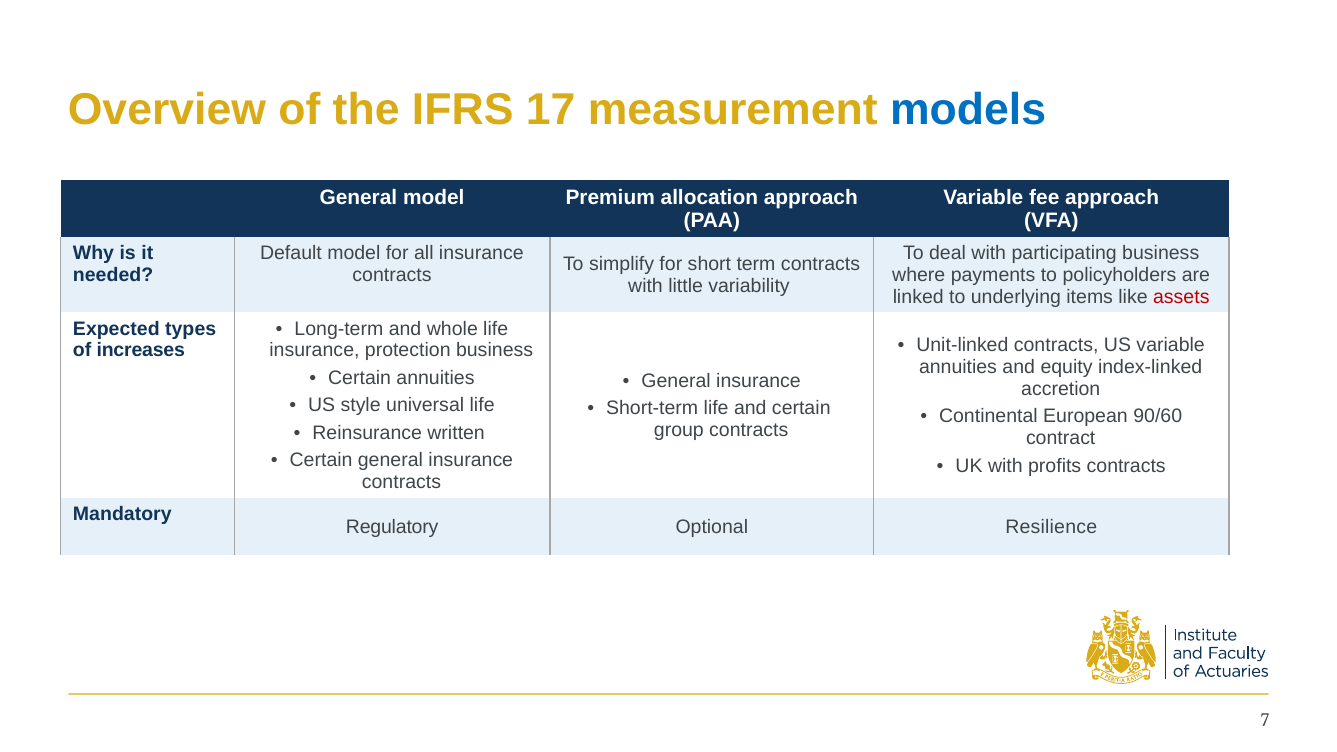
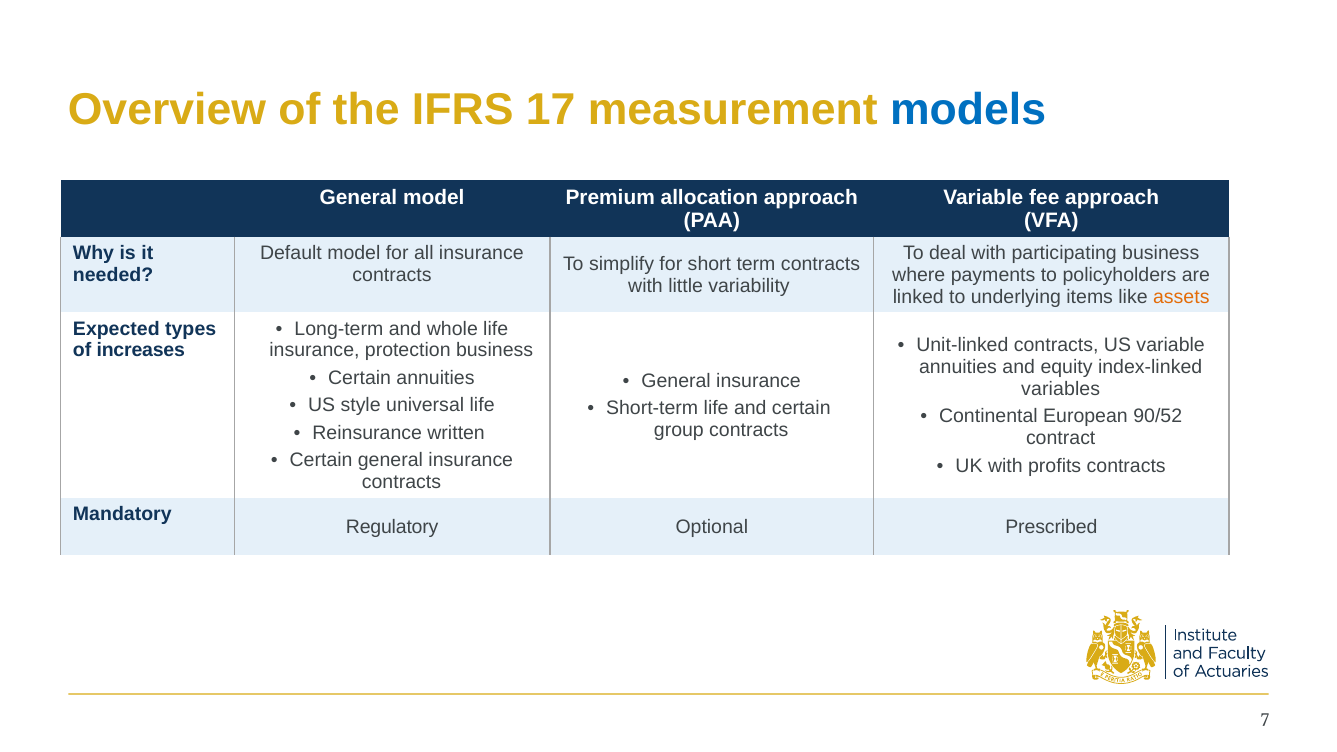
assets colour: red -> orange (1181, 297)
accretion: accretion -> variables (1061, 389)
90/60: 90/60 -> 90/52 (1158, 416)
Resilience: Resilience -> Prescribed (1051, 527)
